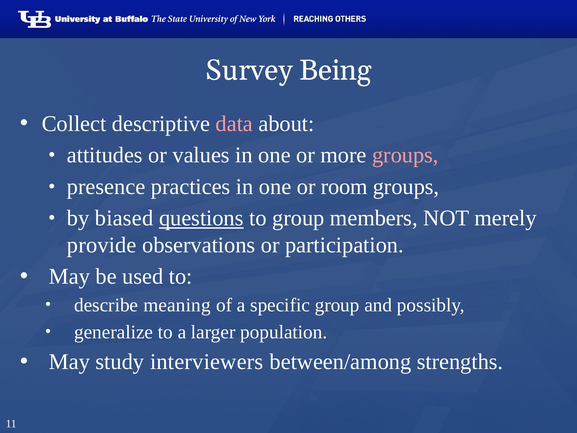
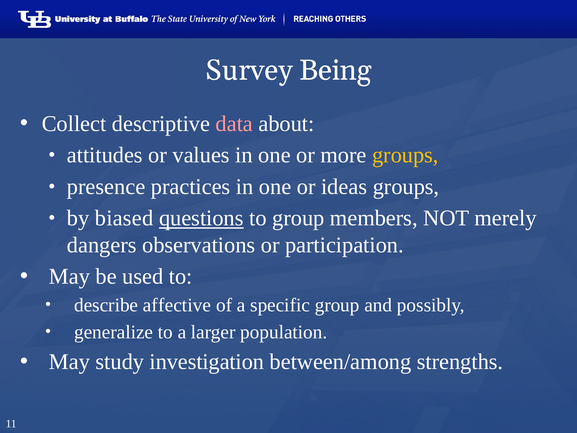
groups colour: pink -> yellow (405, 155)
room: room -> ideas (344, 187)
provide: provide -> dangers (102, 245)
meaning: meaning -> affective (177, 305)
interviewers: interviewers -> investigation (207, 362)
